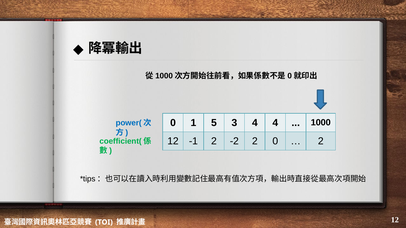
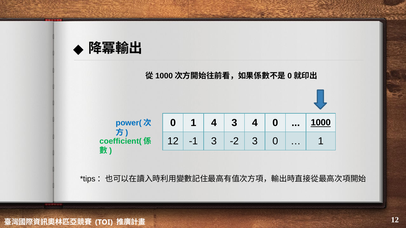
1 5: 5 -> 4 (214, 123)
4 4: 4 -> 0 (275, 123)
1000 underline: none -> present (321, 123)
-1 2: 2 -> 3 (214, 141)
-2 2: 2 -> 3 (255, 141)
2: 2 -> 1 (321, 141)
